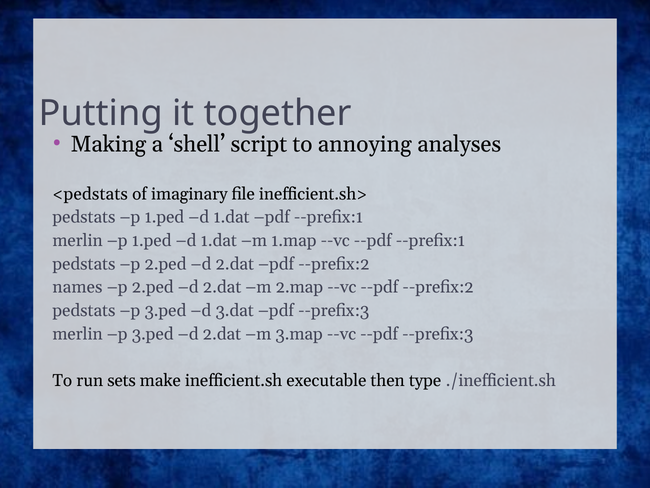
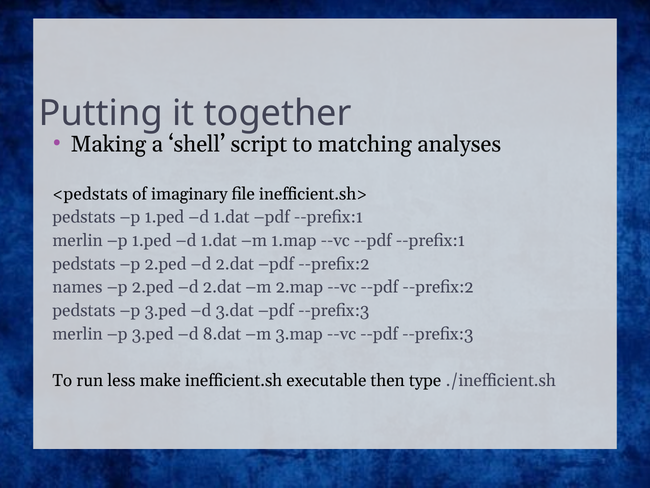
annoying: annoying -> matching (365, 144)
3.ped d 2.dat: 2.dat -> 8.dat (222, 334)
sets: sets -> less (121, 380)
